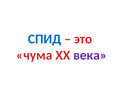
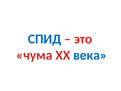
века colour: purple -> blue (90, 55)
